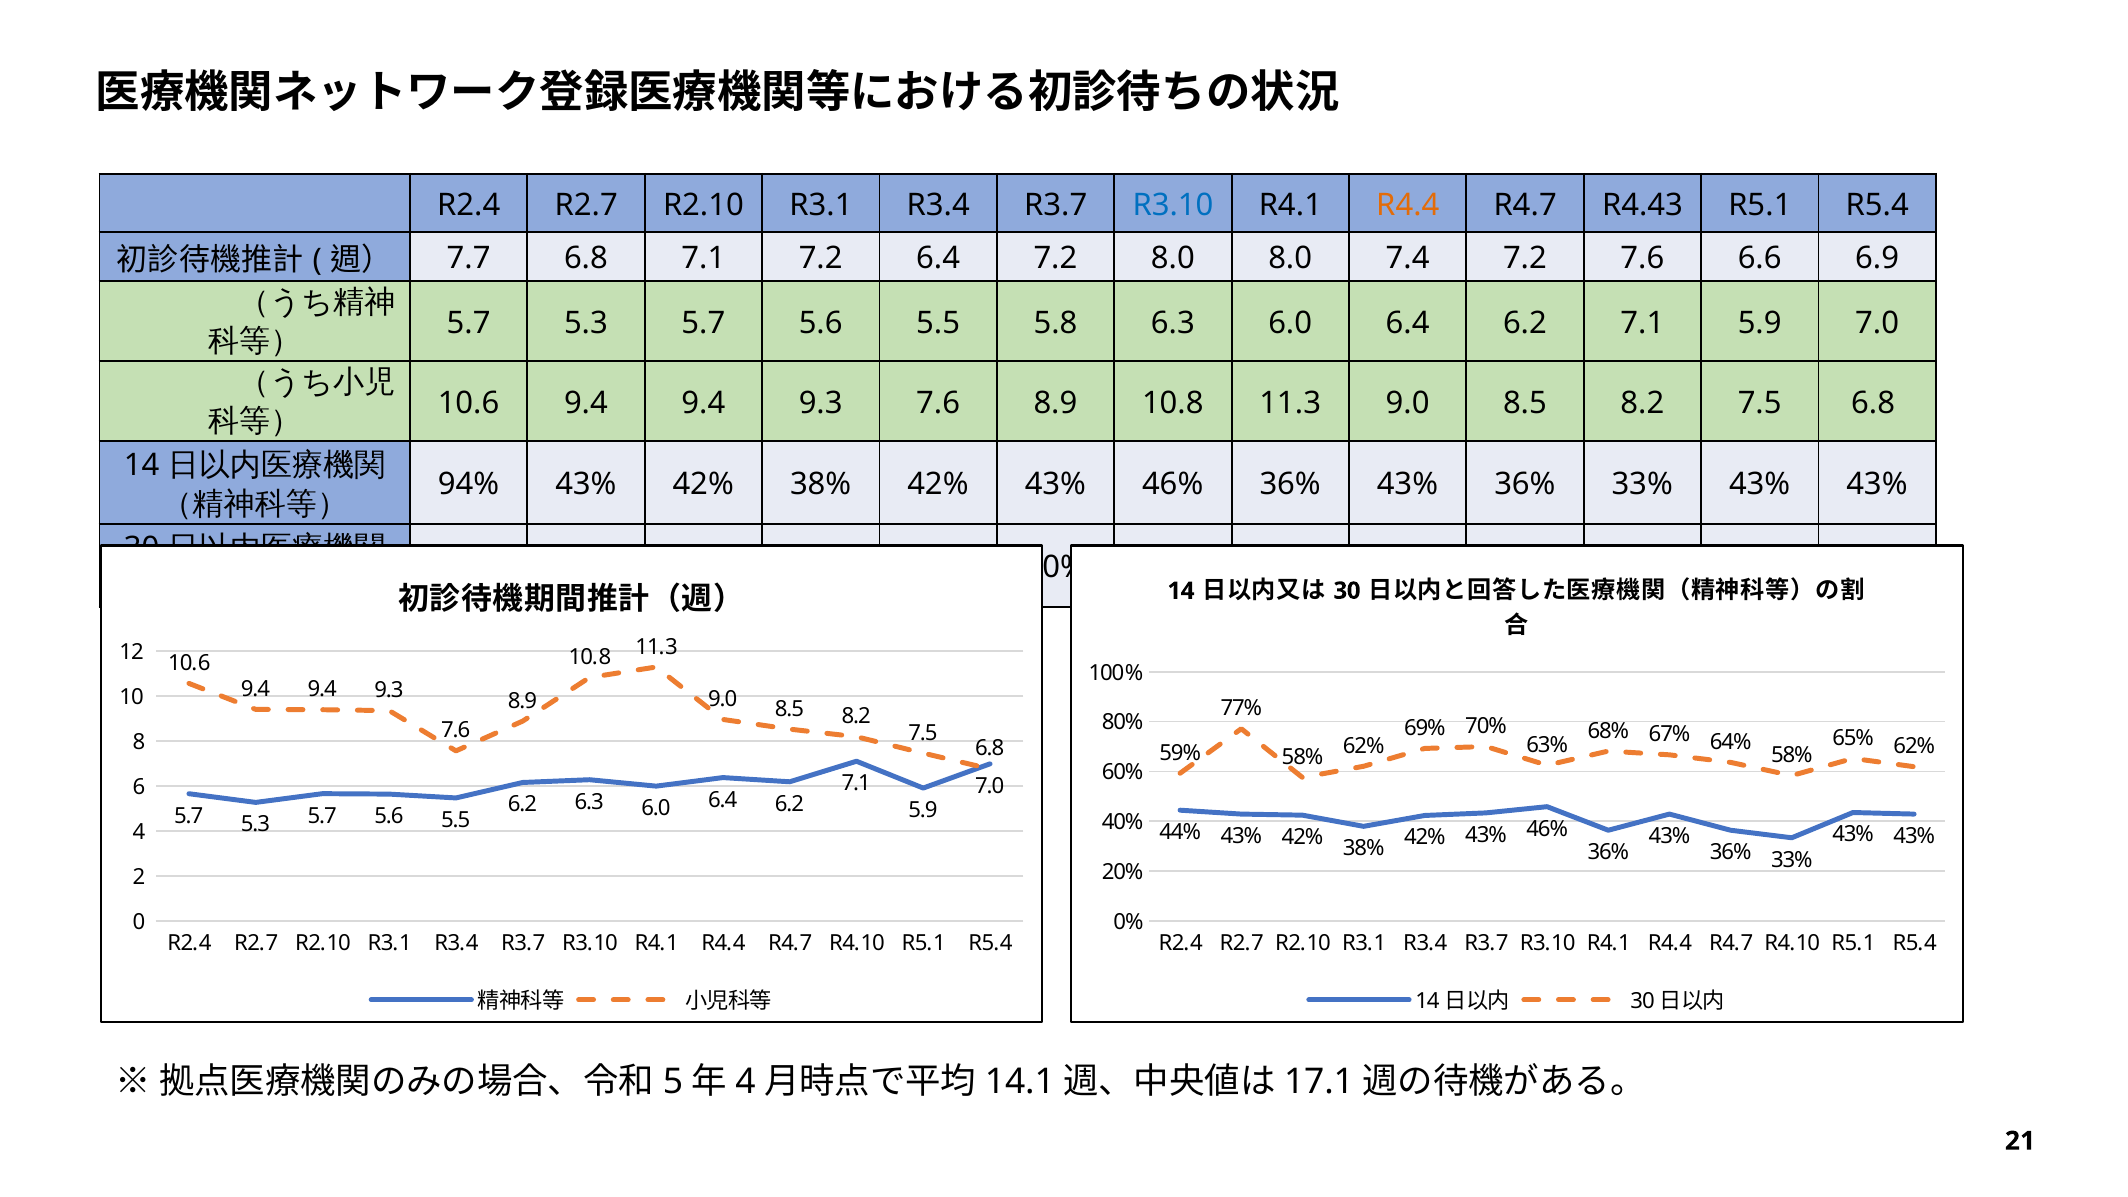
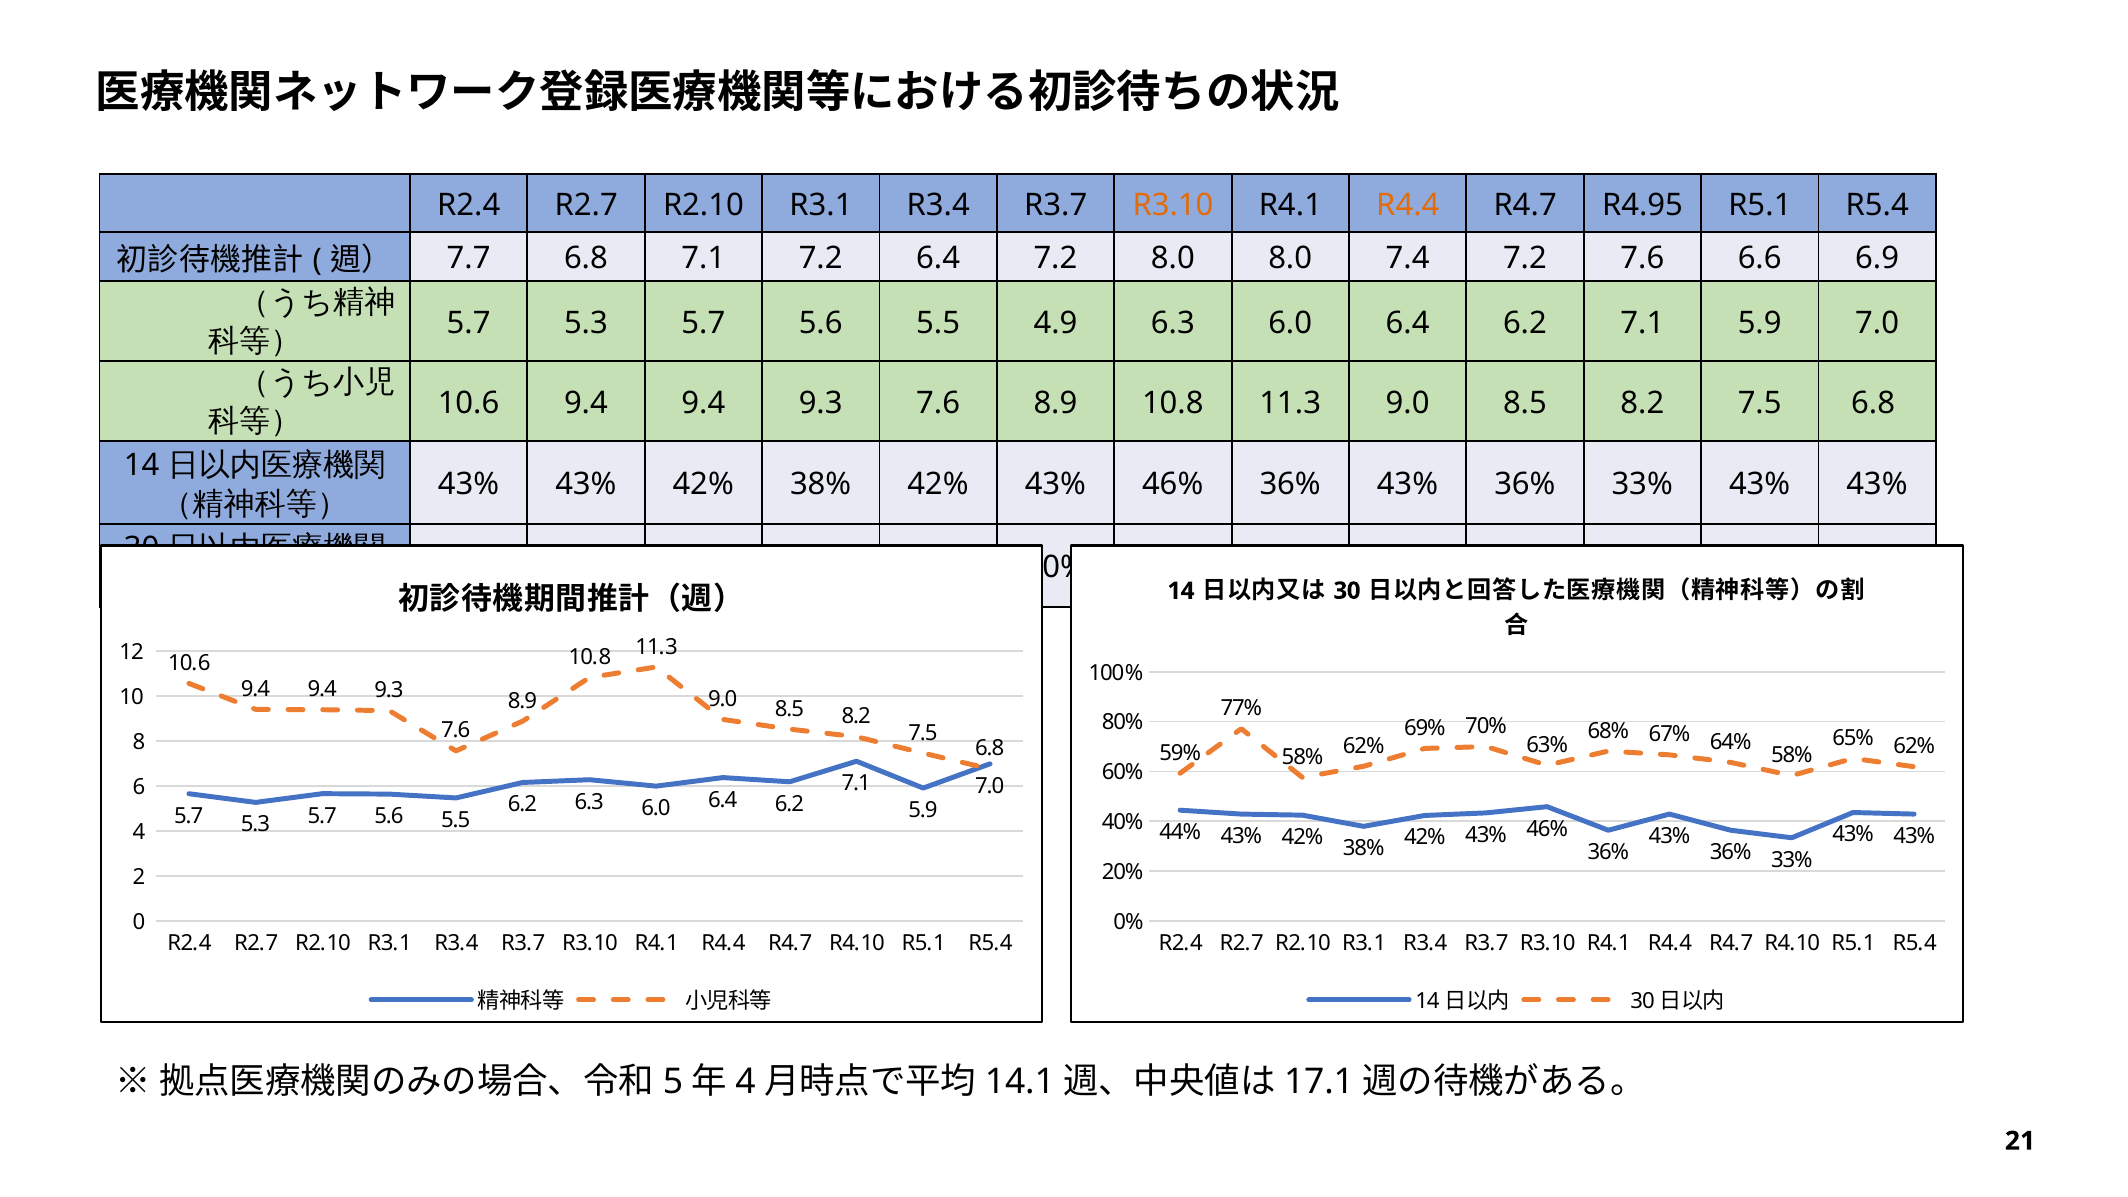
R3.10 colour: blue -> orange (1173, 205)
R4.43: R4.43 -> R4.95 (1642, 205)
5.8: 5.8 -> 4.9 (1056, 323)
94%: 94% -> 43% (469, 484)
